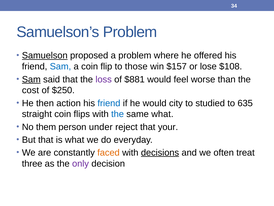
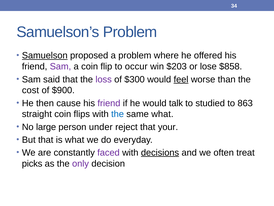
Sam colour: blue -> purple (60, 66)
those: those -> occur (136, 66)
$157: $157 -> $203 (177, 66)
$108: $108 -> $858 (231, 66)
Sam underline: present -> none (31, 79)
$881: $881 -> $300 (135, 79)
feel underline: none -> present (181, 79)
$250: $250 -> $900 (63, 90)
action: action -> cause (69, 103)
friend colour: blue -> purple (109, 103)
city: city -> talk (176, 103)
635: 635 -> 863 (245, 103)
them: them -> large (46, 127)
faced colour: orange -> purple (108, 152)
three: three -> picks (32, 163)
